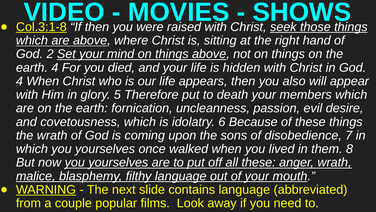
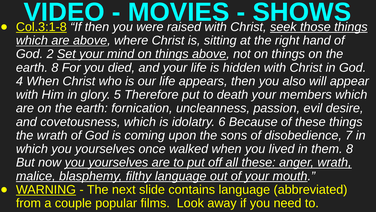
earth 4: 4 -> 8 (55, 67)
